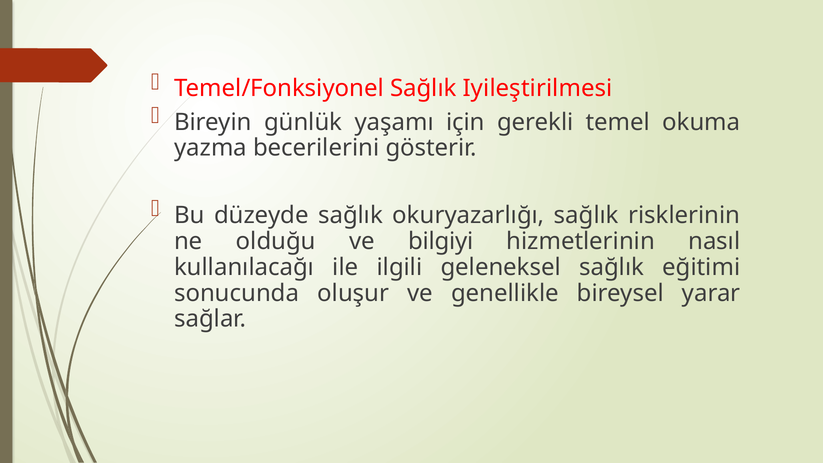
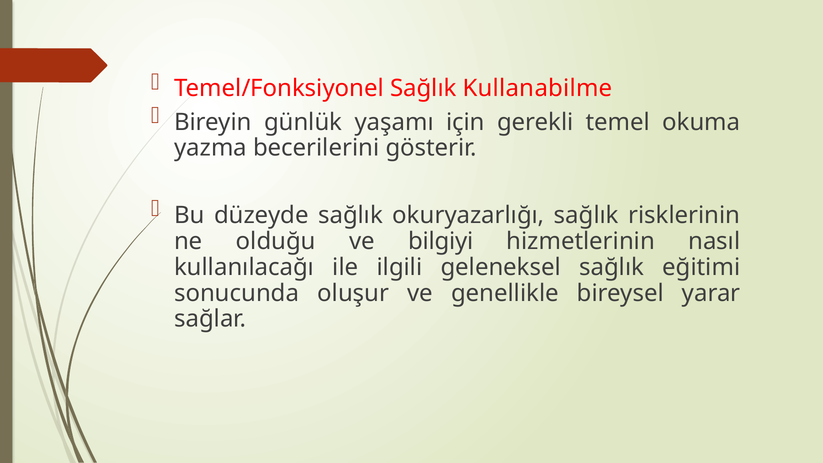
Iyileştirilmesi: Iyileştirilmesi -> Kullanabilme (538, 88)
